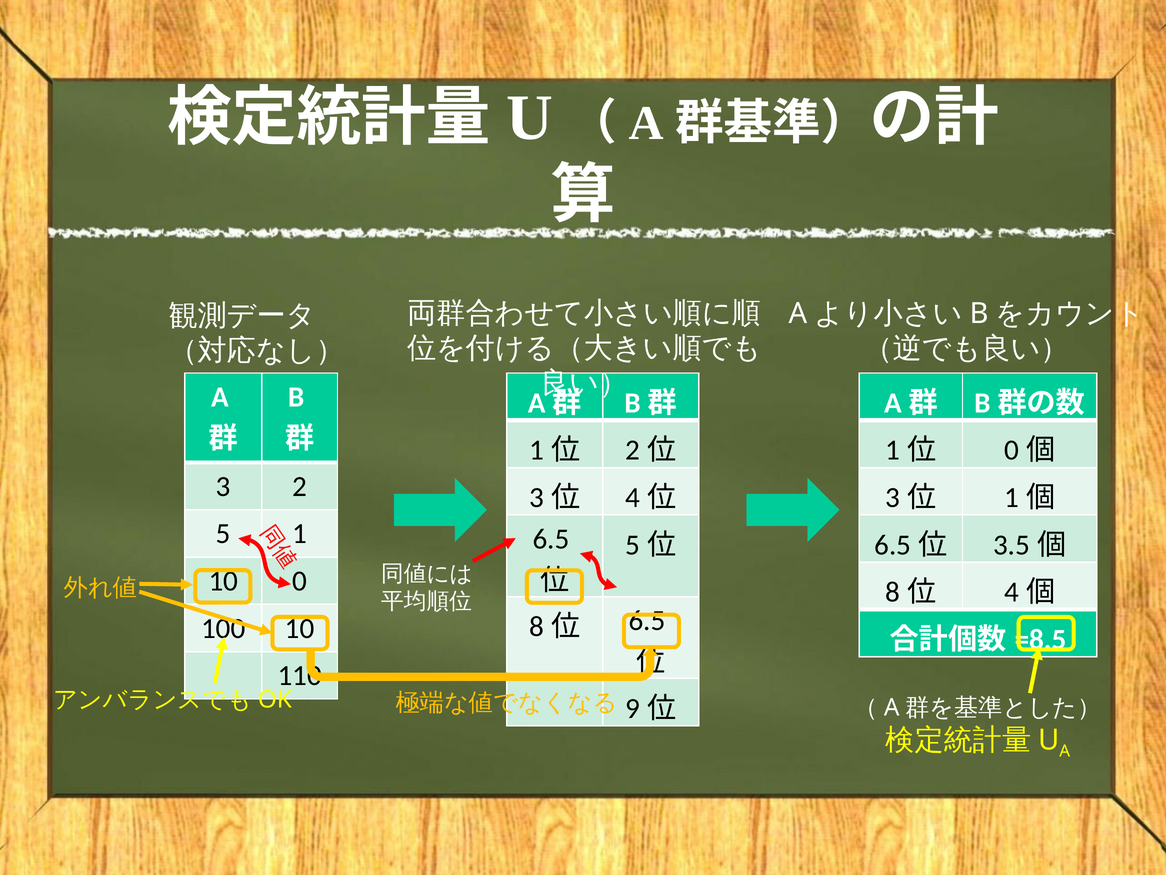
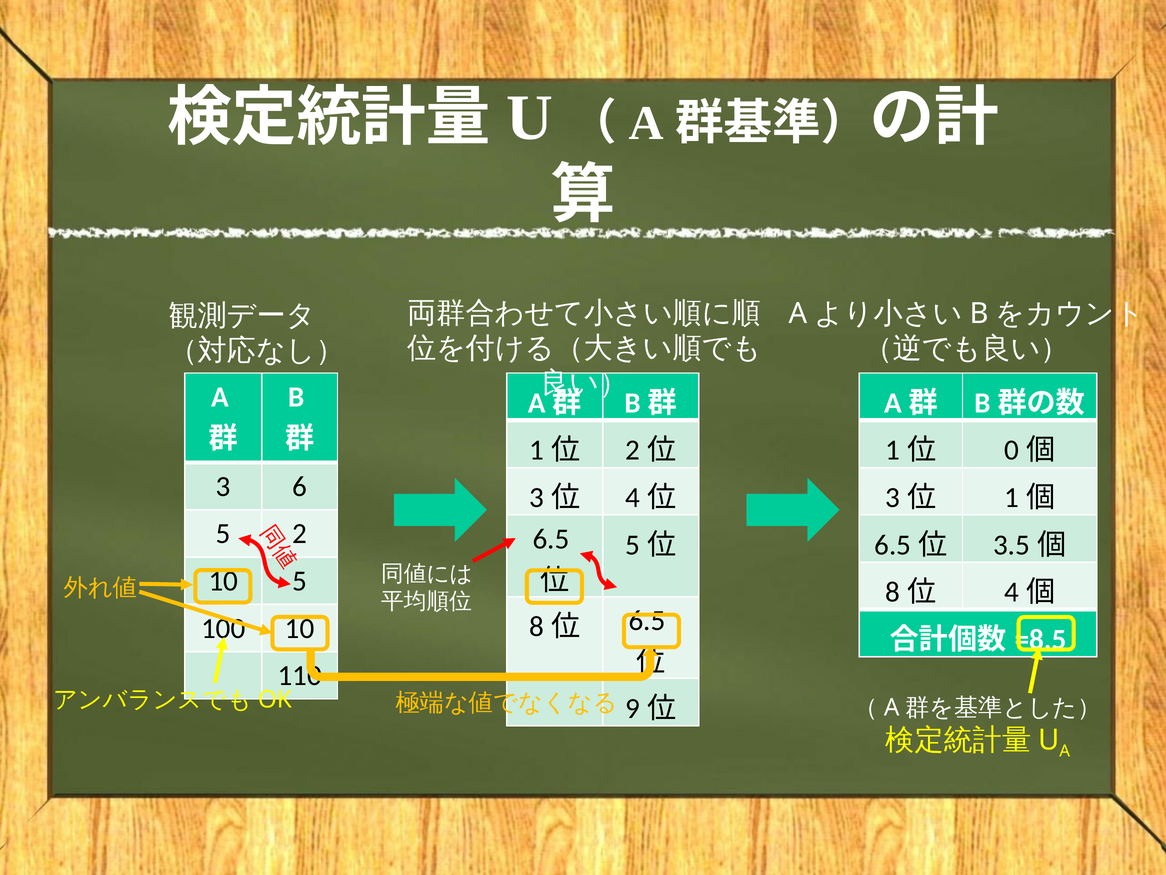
2: 2 -> 6 (300, 486)
1: 1 -> 2 (300, 533)
10 0: 0 -> 5 (300, 581)
